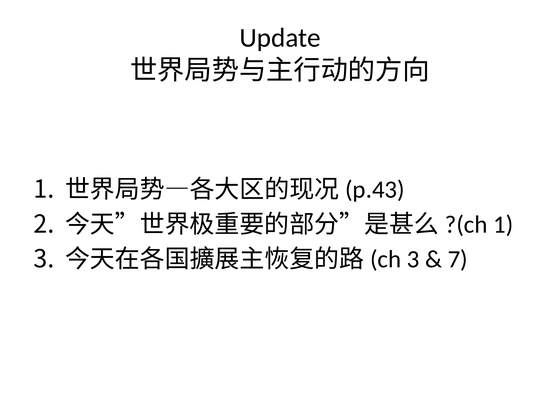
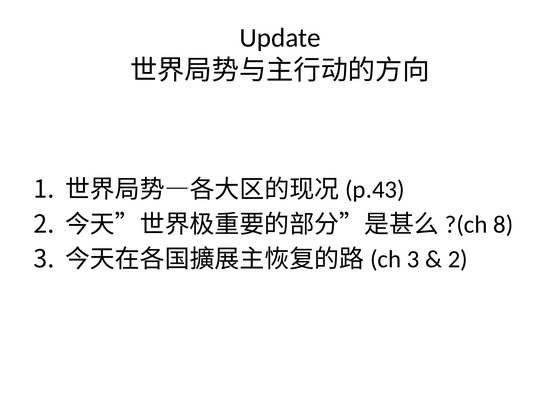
1: 1 -> 8 (503, 225)
7: 7 -> 2 (458, 259)
